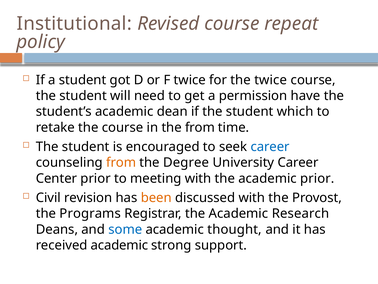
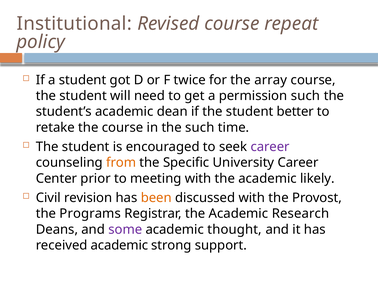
the twice: twice -> array (271, 80)
permission have: have -> such (305, 96)
which: which -> better (295, 111)
the from: from -> such (200, 127)
career colour: blue -> purple (270, 147)
Degree: Degree -> Specific (186, 162)
academic prior: prior -> likely (317, 178)
some colour: blue -> purple (125, 229)
